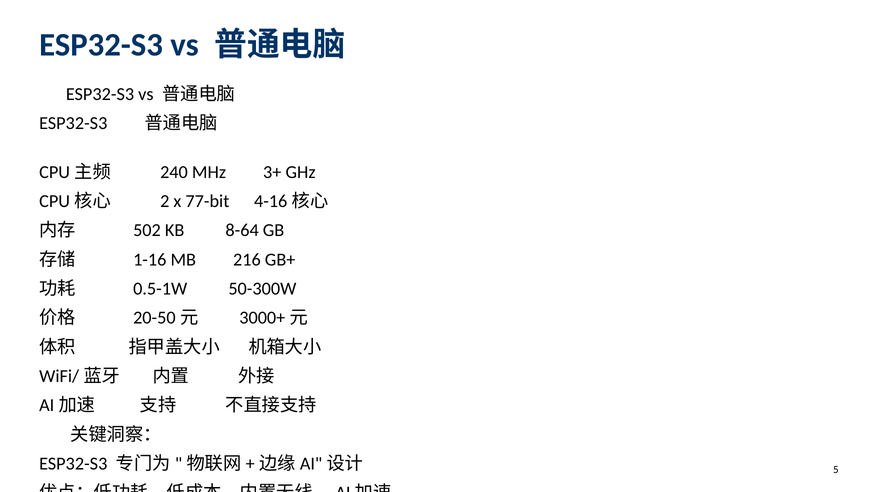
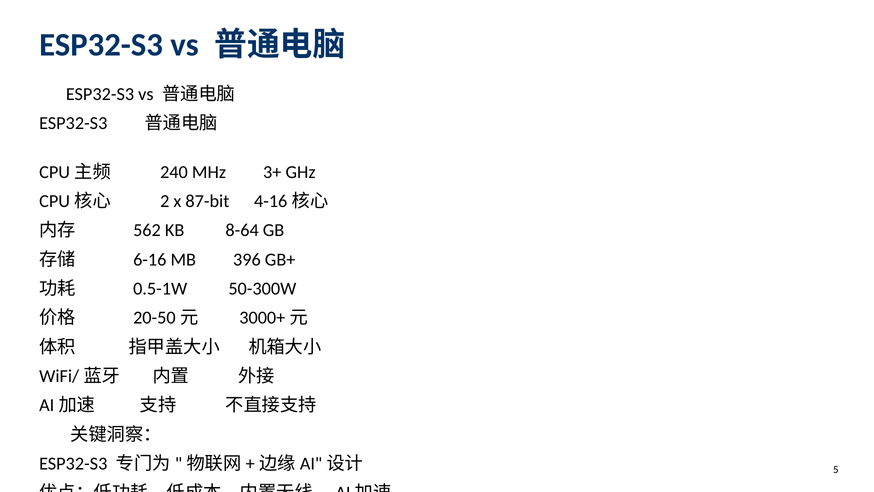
77-bit: 77-bit -> 87-bit (207, 201)
502: 502 -> 562 (147, 230)
1-16: 1-16 -> 6-16 (150, 259)
216: 216 -> 396 (247, 259)
